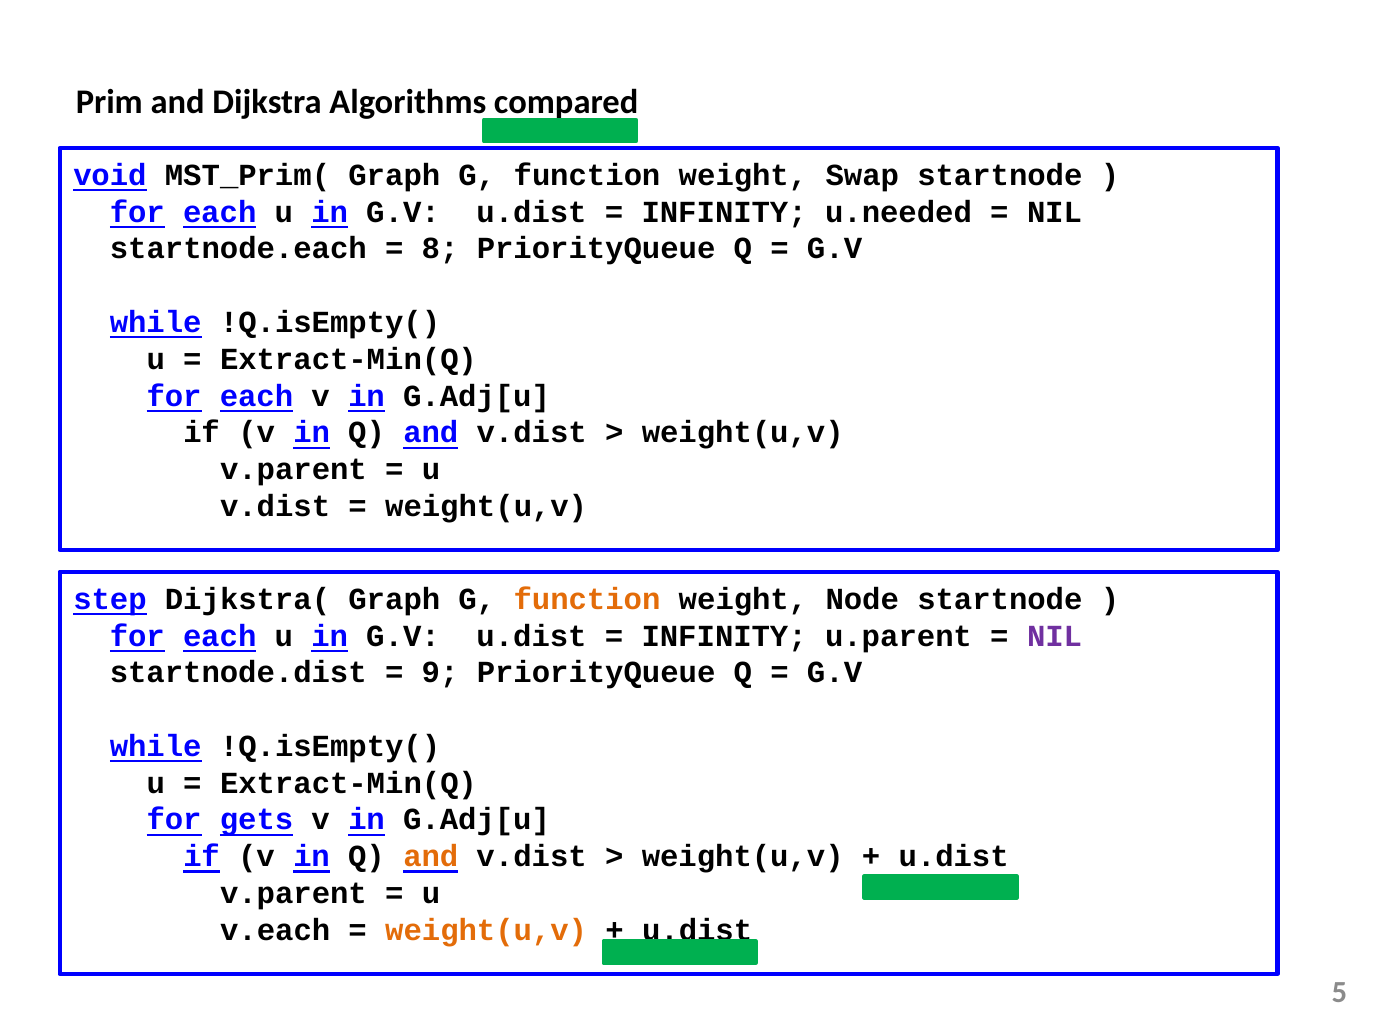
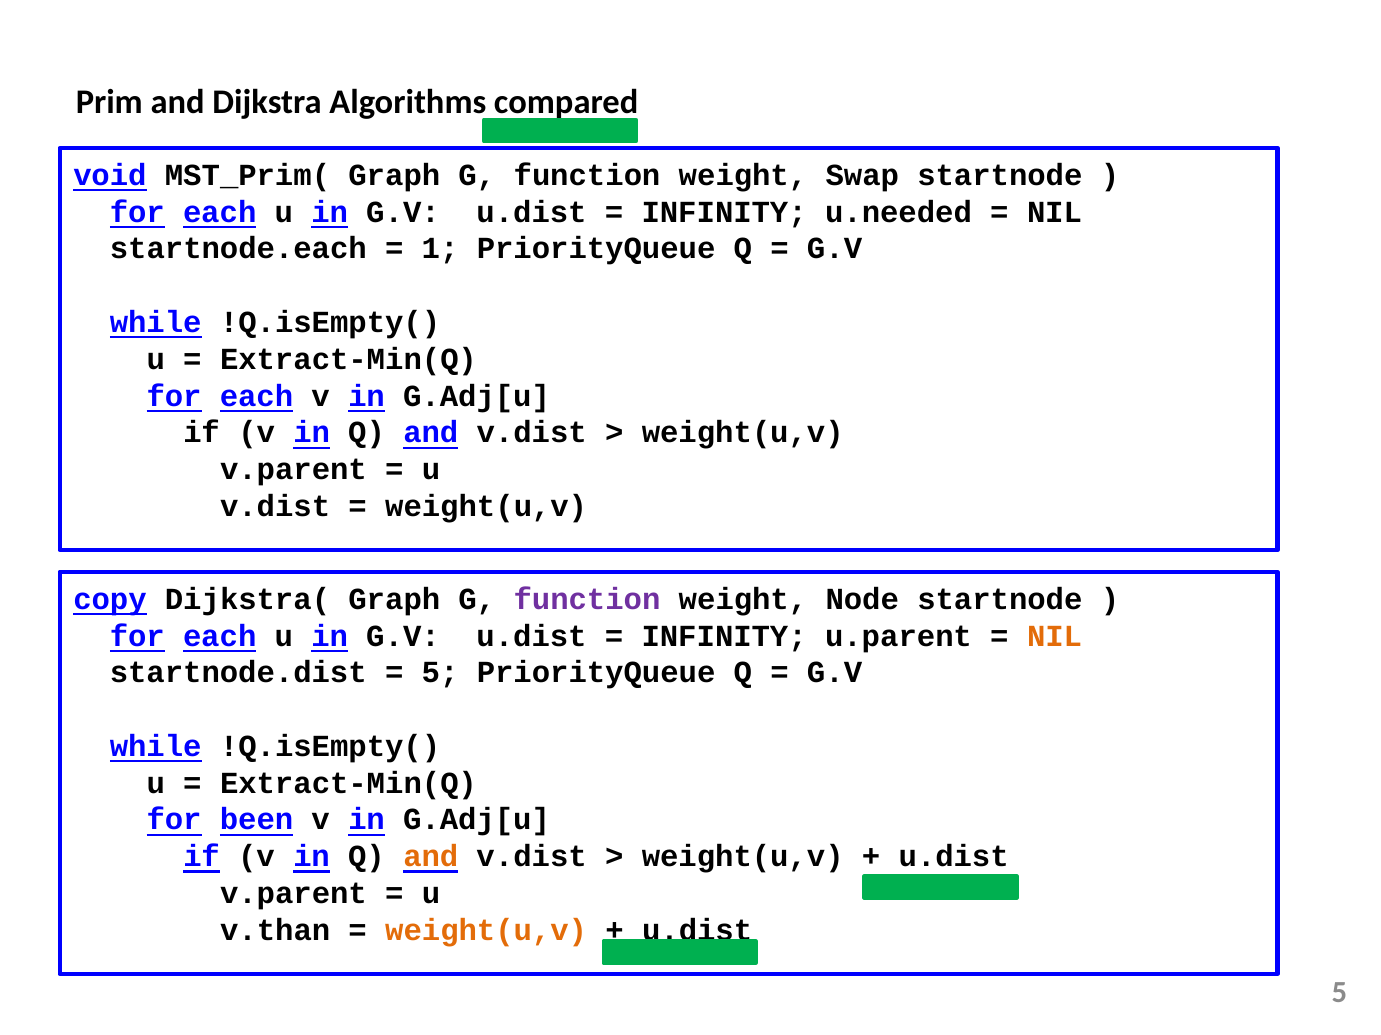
8: 8 -> 1 (440, 249)
step: step -> copy (110, 600)
function colour: orange -> purple (587, 600)
NIL colour: purple -> orange (1055, 636)
9: 9 -> 5 (440, 673)
gets: gets -> been (257, 820)
v.each: v.each -> v.than (275, 931)
